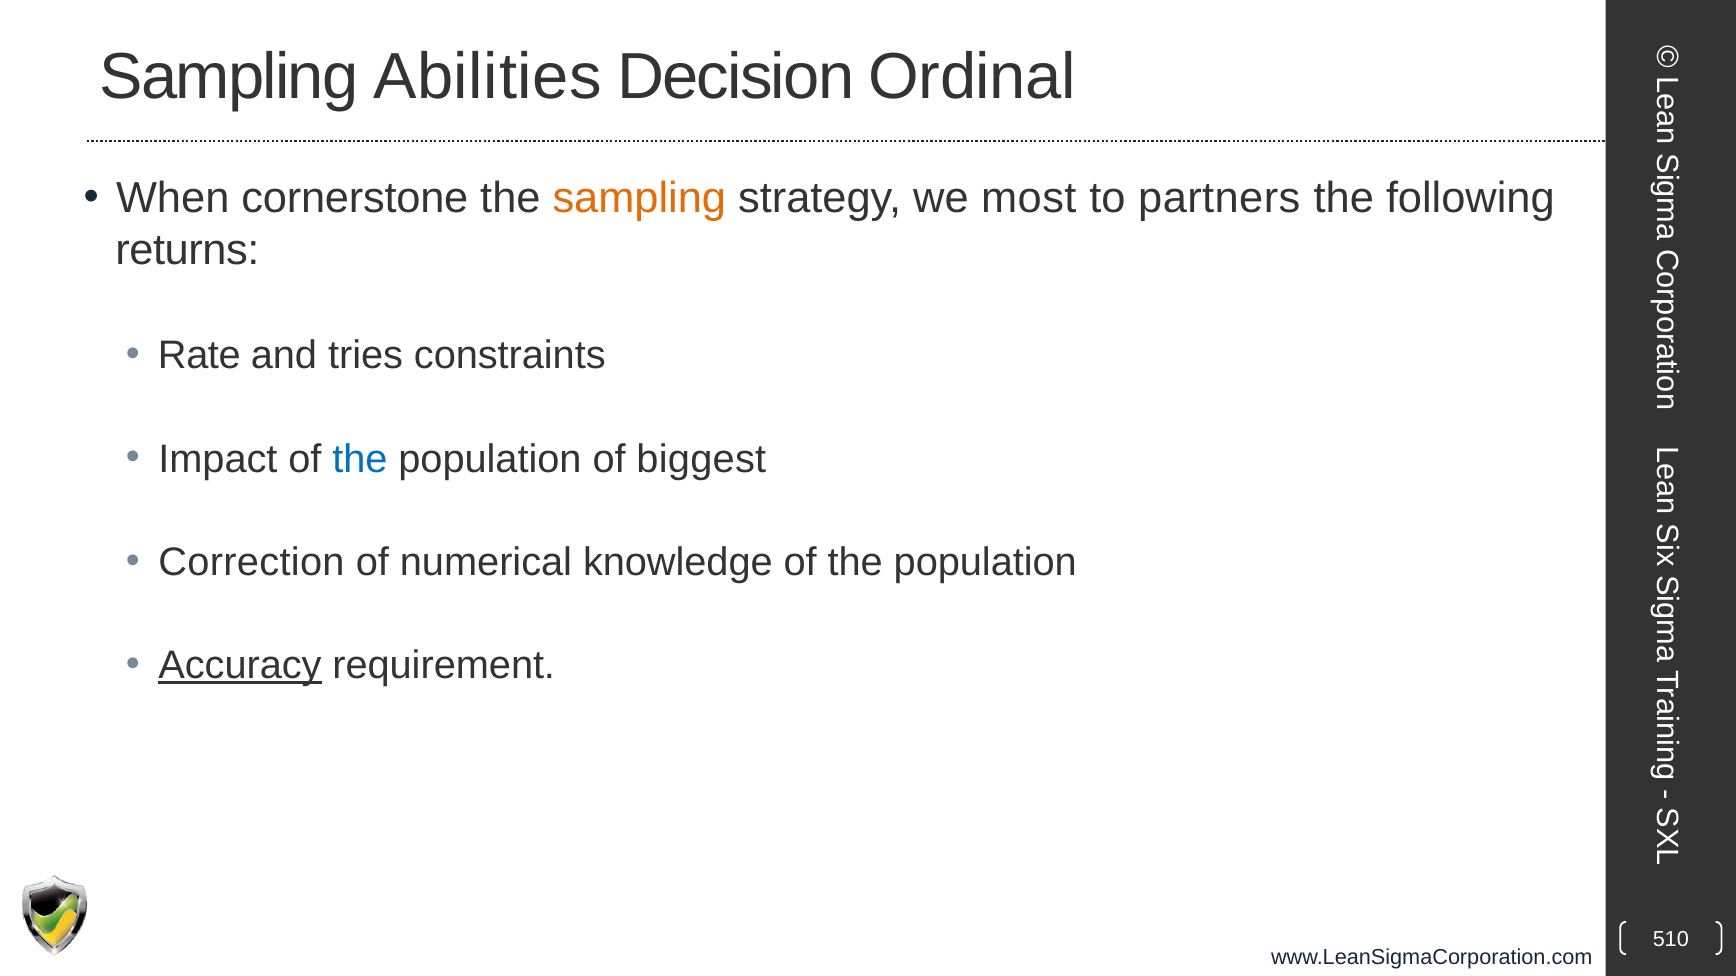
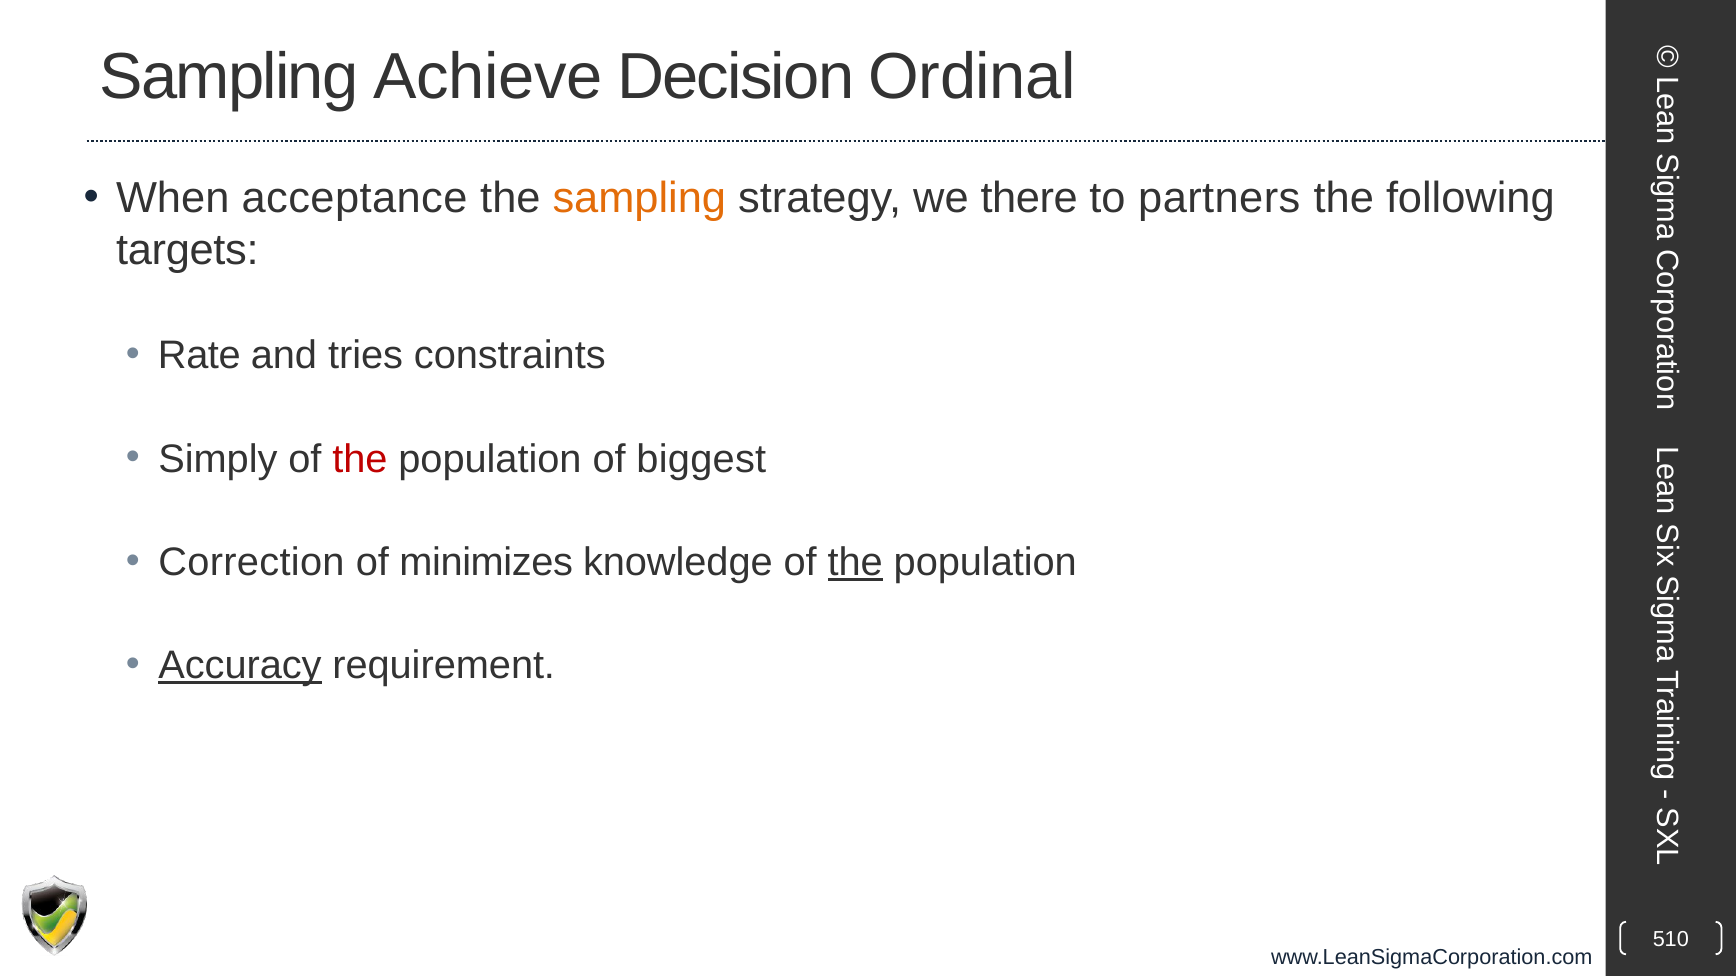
Abilities: Abilities -> Achieve (488, 77)
cornerstone: cornerstone -> acceptance (355, 198)
most: most -> there (1029, 198)
returns: returns -> targets (187, 250)
Impact: Impact -> Simply (218, 459)
the colour: blue -> red (360, 459)
numerical: numerical -> minimizes (486, 563)
the underline: none -> present (855, 563)
